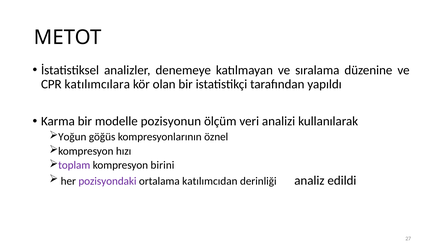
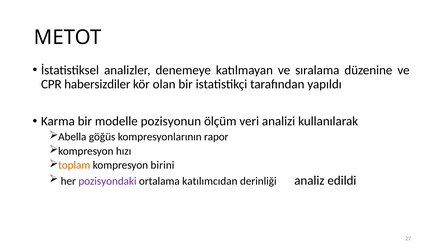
katılımcılara: katılımcılara -> habersizdiler (97, 84)
Yoğun: Yoğun -> Abella (72, 137)
öznel: öznel -> rapor (216, 137)
toplam colour: purple -> orange (74, 166)
